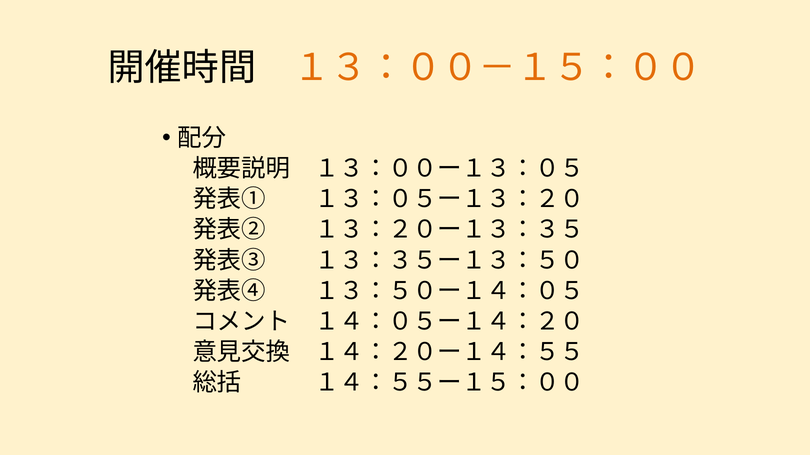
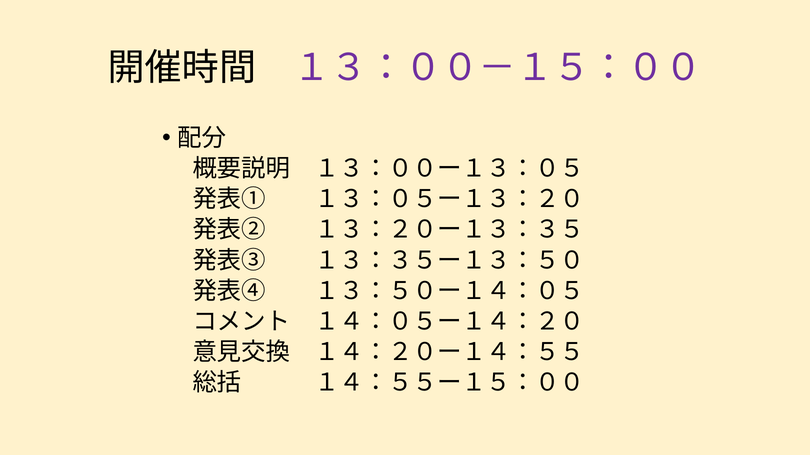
１３：００－１５：００ colour: orange -> purple (497, 68)
